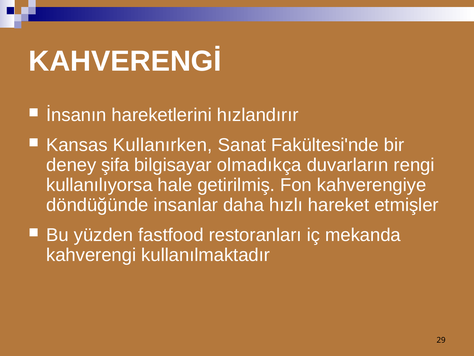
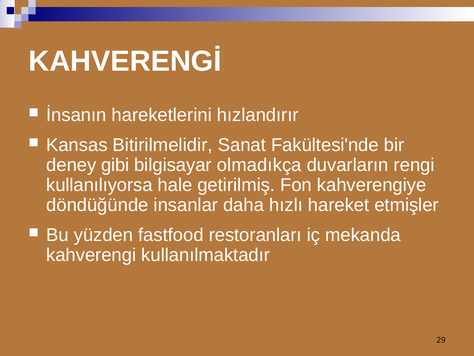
Kullanırken: Kullanırken -> Bitirilmelidir (163, 145)
şifa: şifa -> gibi (115, 165)
